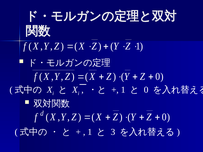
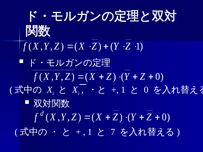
3: 3 -> 7 (113, 132)
